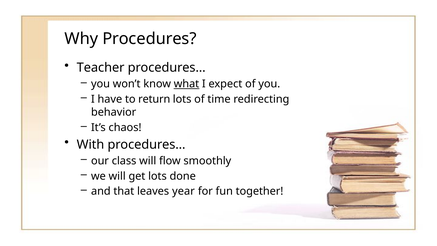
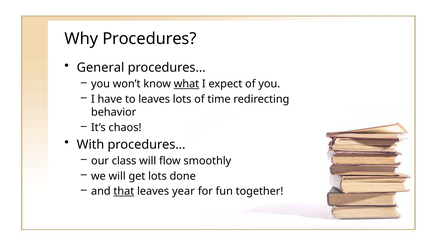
Teacher: Teacher -> General (101, 68)
to return: return -> leaves (154, 99)
that underline: none -> present (124, 191)
